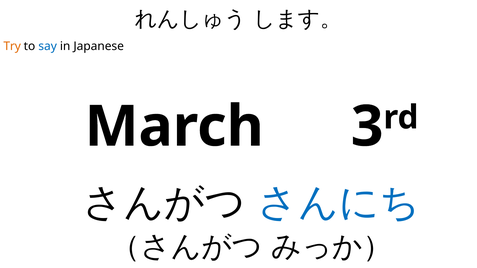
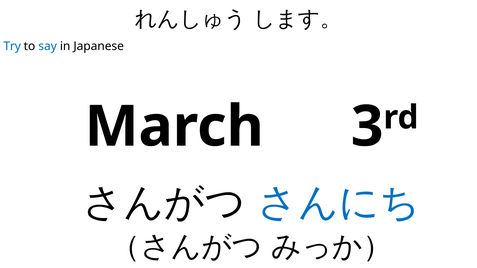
Try colour: orange -> blue (12, 46)
